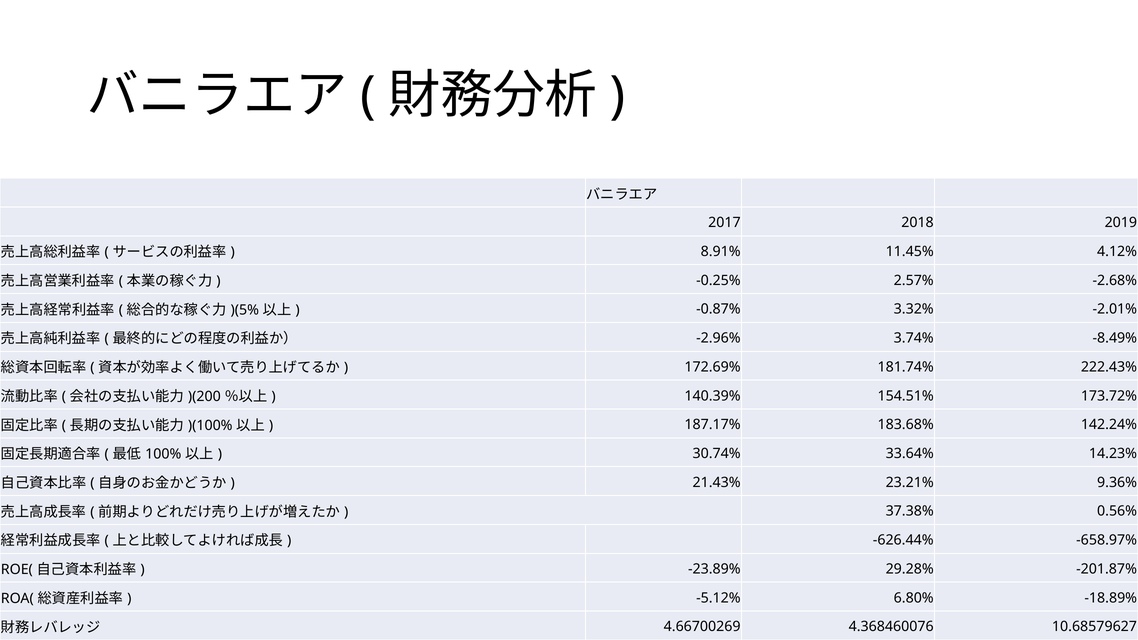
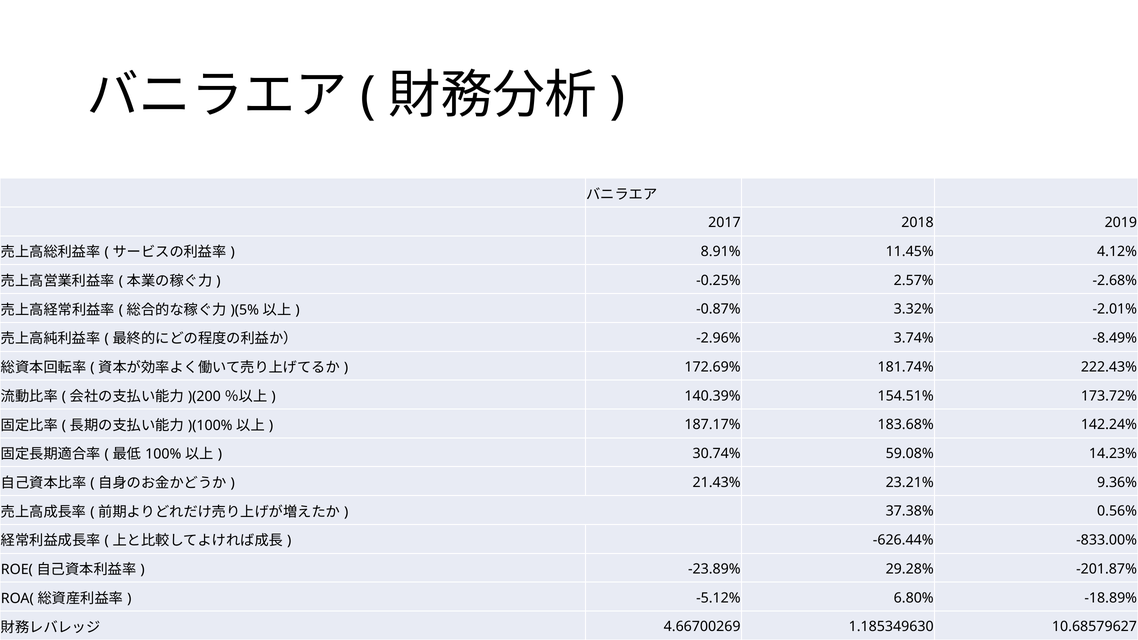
33.64%: 33.64% -> 59.08% (910, 454)
-658.97%: -658.97% -> -833.00% (1107, 540)
4.368460076: 4.368460076 -> 1.185349630 (891, 627)
